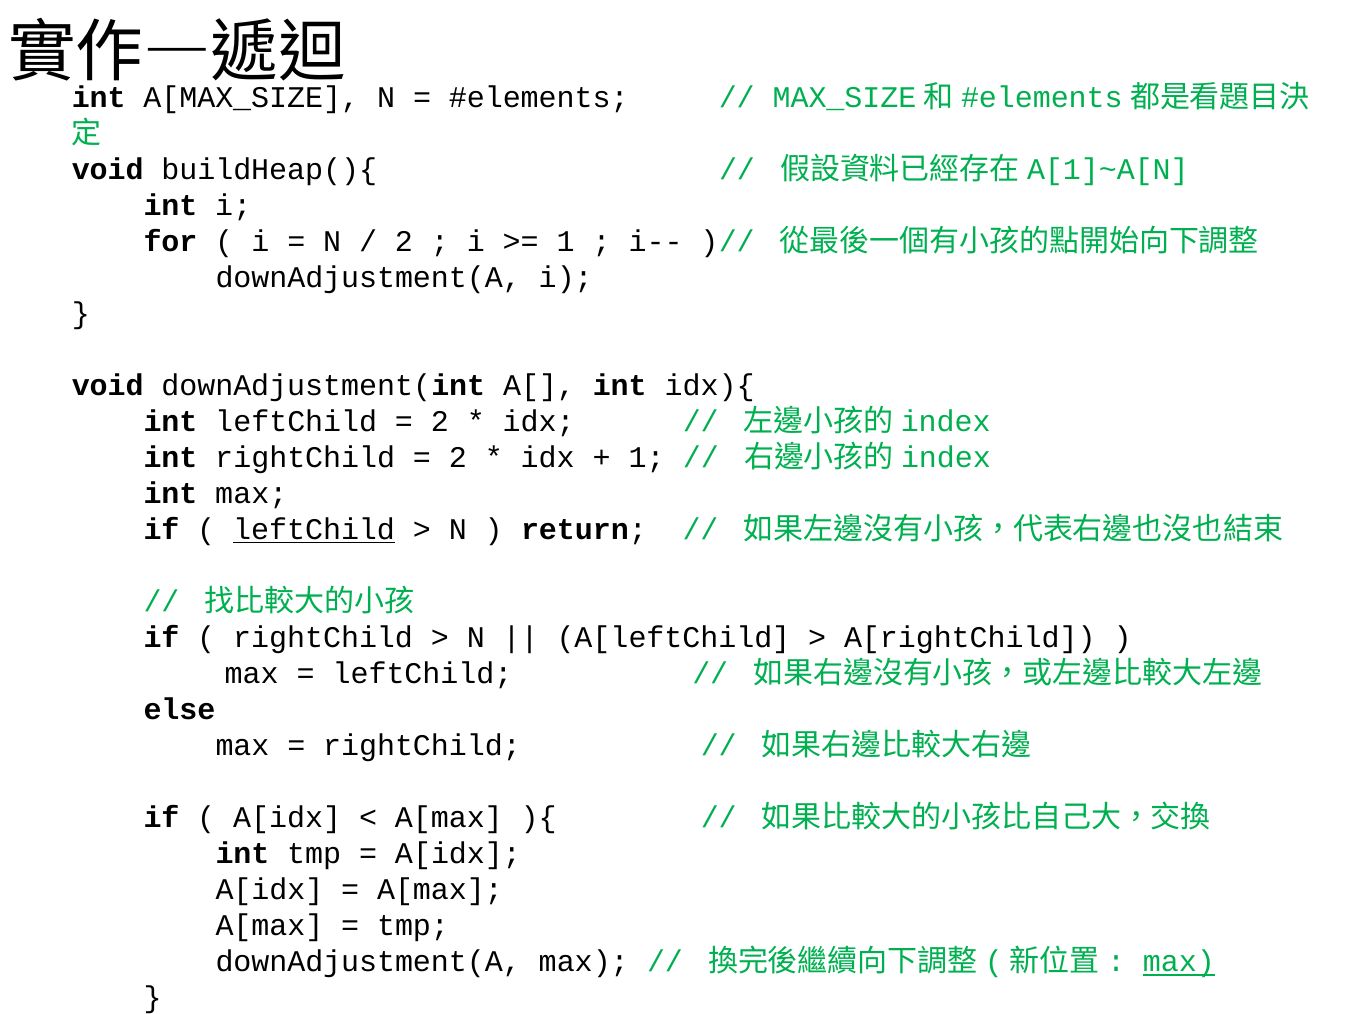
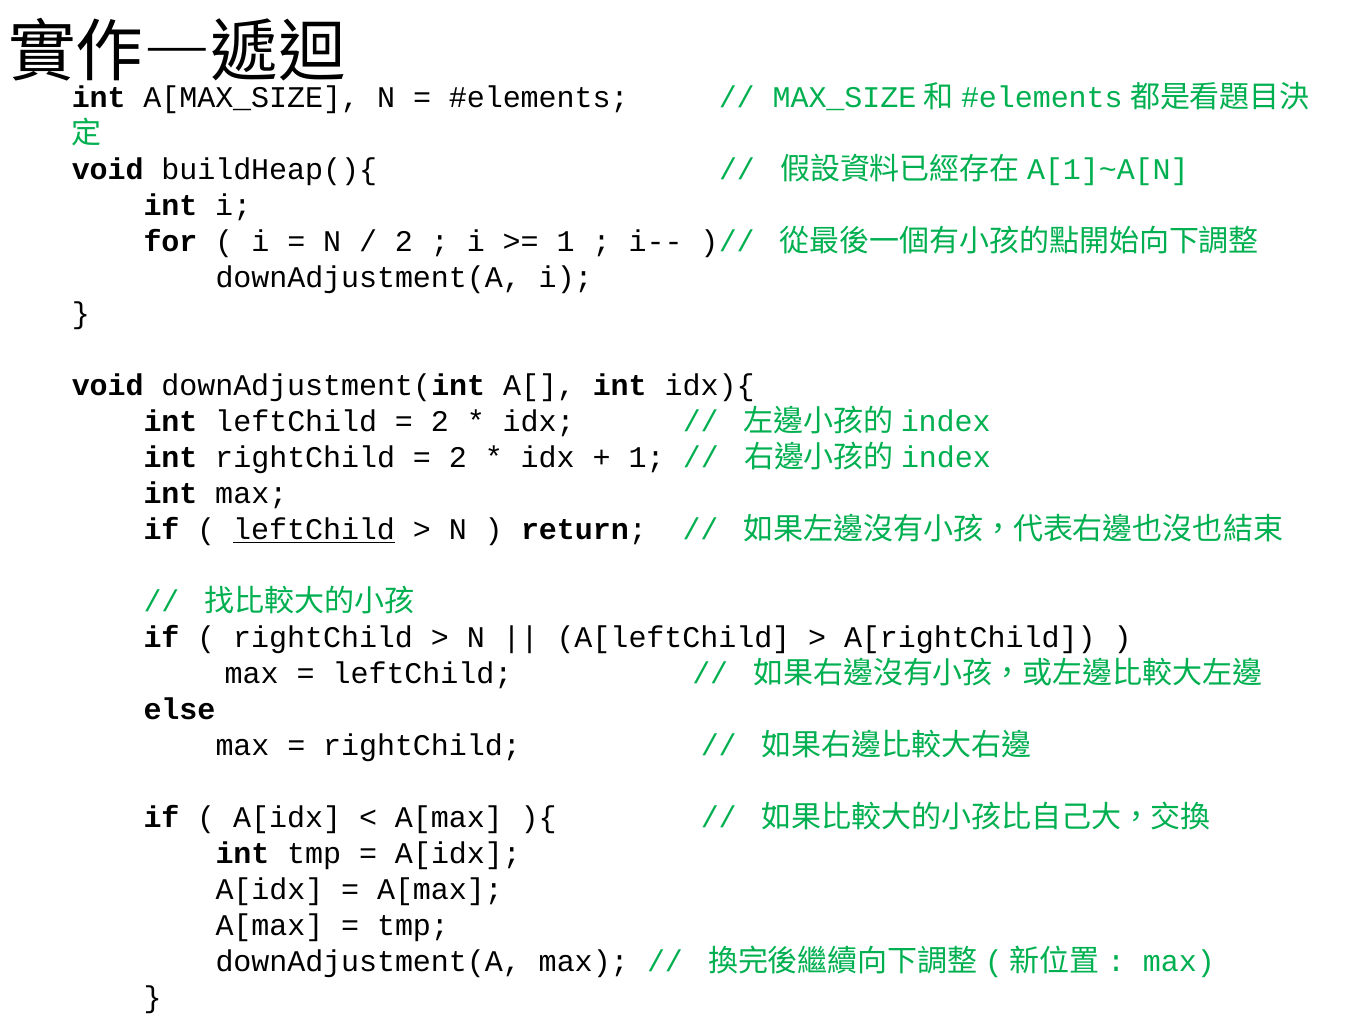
max underline: present -> none (1179, 962)
